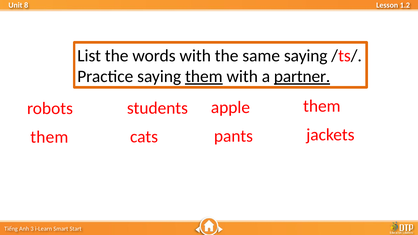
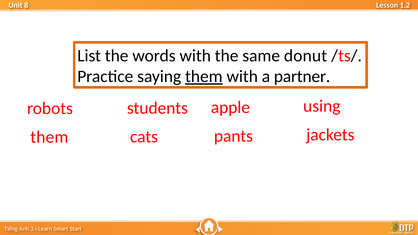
same saying: saying -> donut (306, 56)
partner underline: present -> none (302, 77)
them: them -> using (322, 106)
